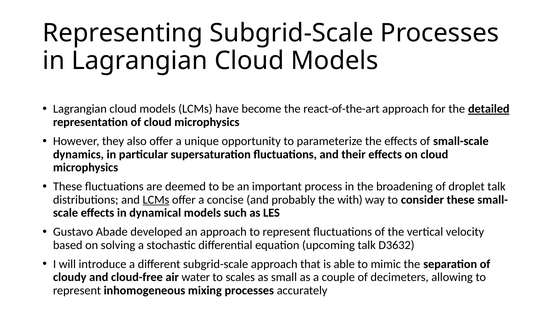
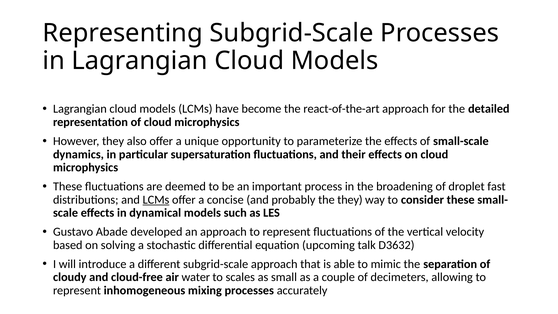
detailed underline: present -> none (489, 109)
droplet talk: talk -> fast (497, 186)
the with: with -> they (350, 200)
